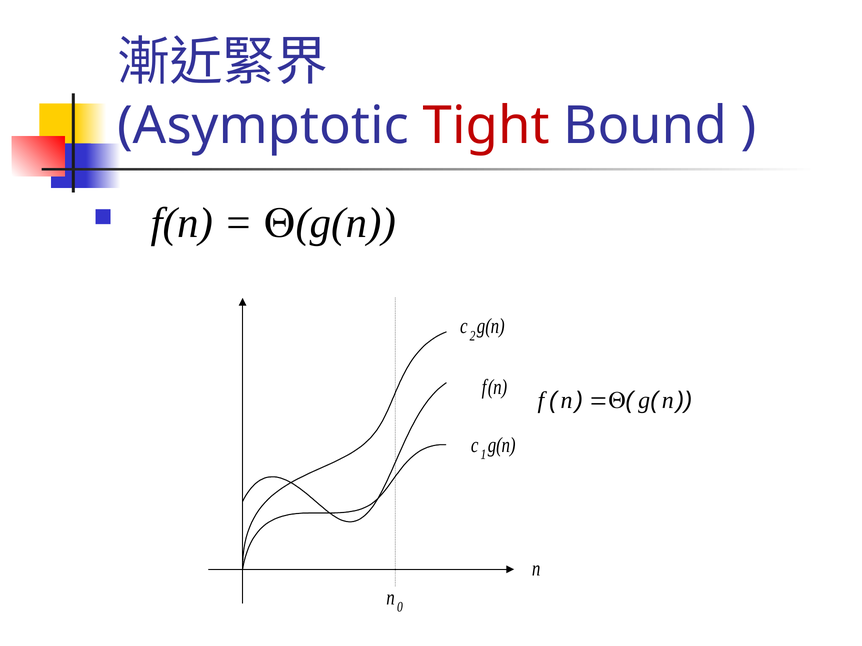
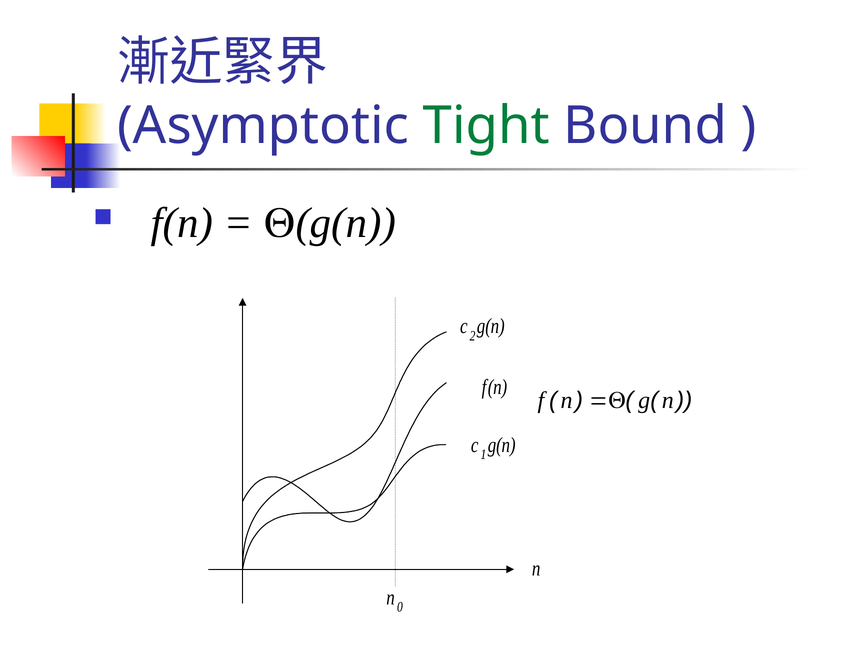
Tight colour: red -> green (486, 126)
